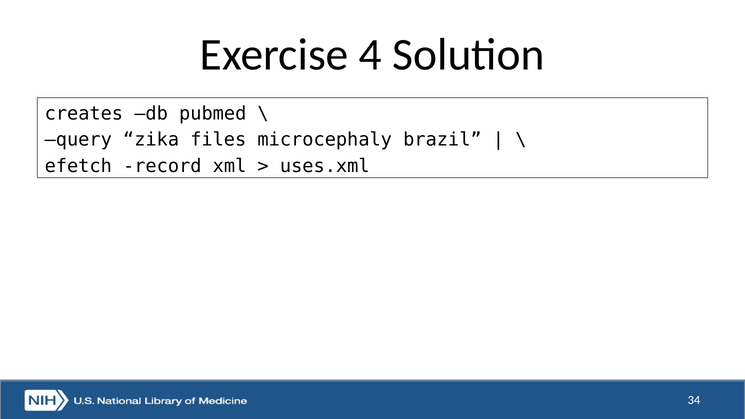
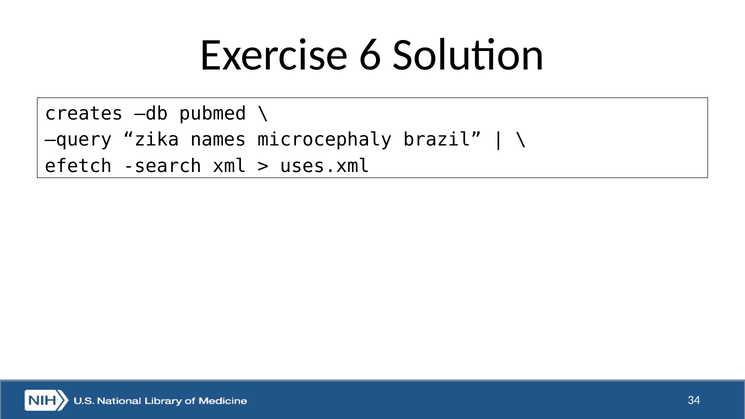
4: 4 -> 6 (370, 55)
files: files -> names (218, 140)
record: record -> search (162, 166)
